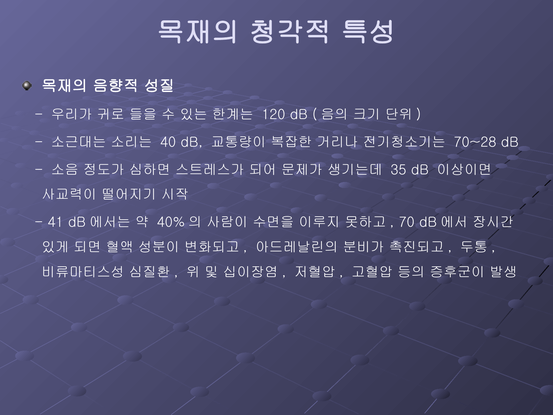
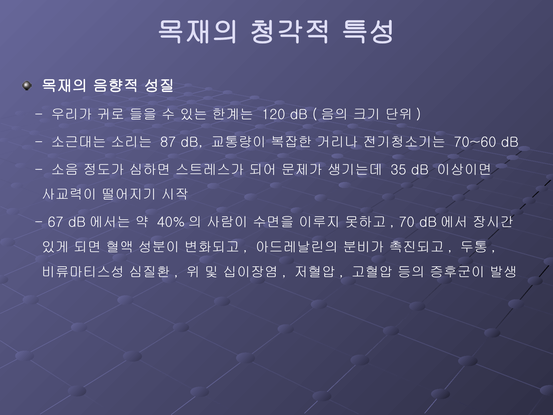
40: 40 -> 87 (168, 142)
70~28: 70~28 -> 70~60 (475, 142)
41: 41 -> 67 (56, 222)
